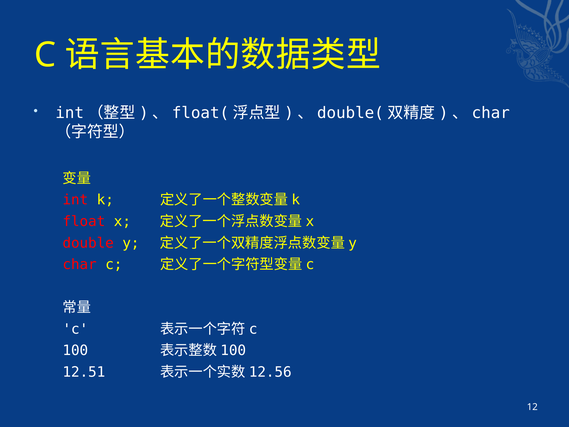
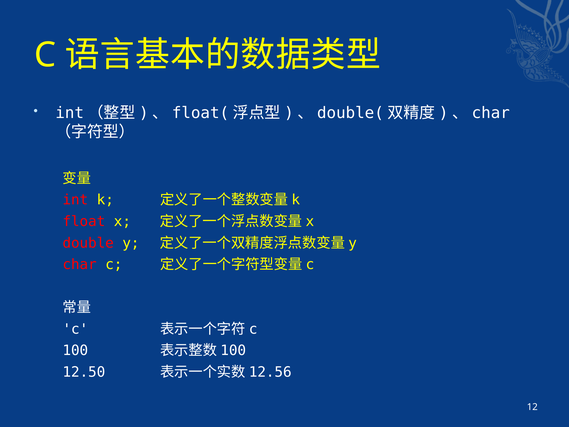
12.51: 12.51 -> 12.50 (84, 372)
